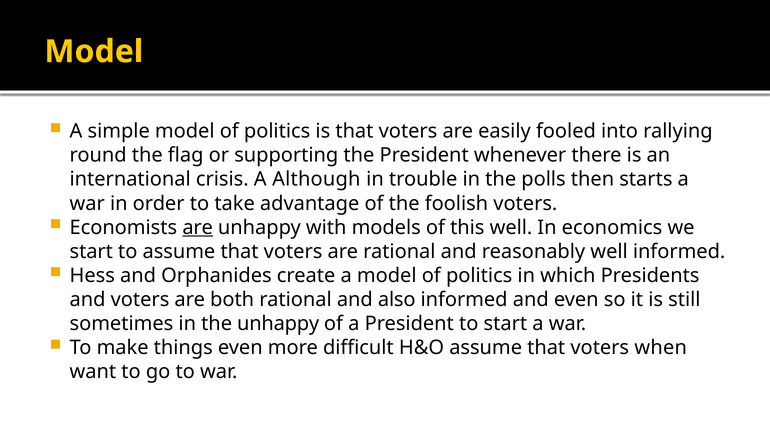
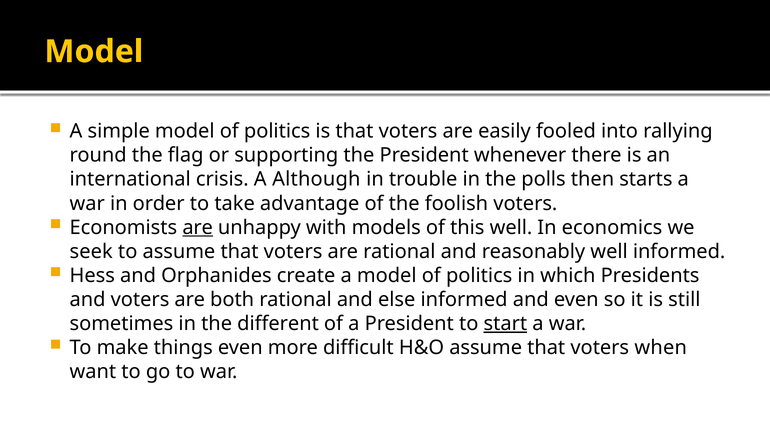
start: start -> seek (91, 252)
also: also -> else (397, 300)
the unhappy: unhappy -> different (278, 324)
start underline: none -> present (505, 324)
